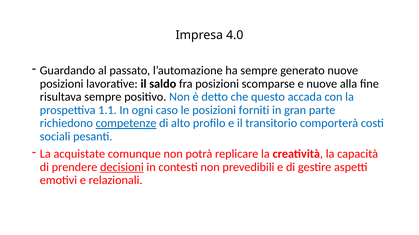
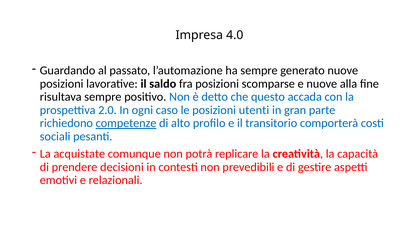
1.1: 1.1 -> 2.0 (107, 110)
forniti: forniti -> utenti (254, 110)
decisioni underline: present -> none (122, 168)
